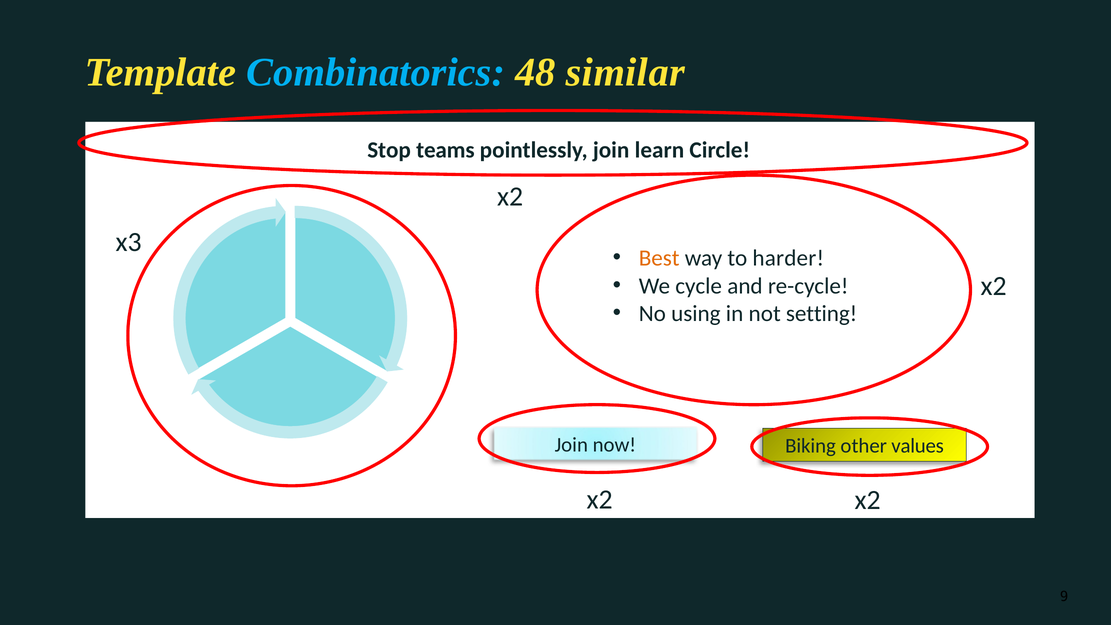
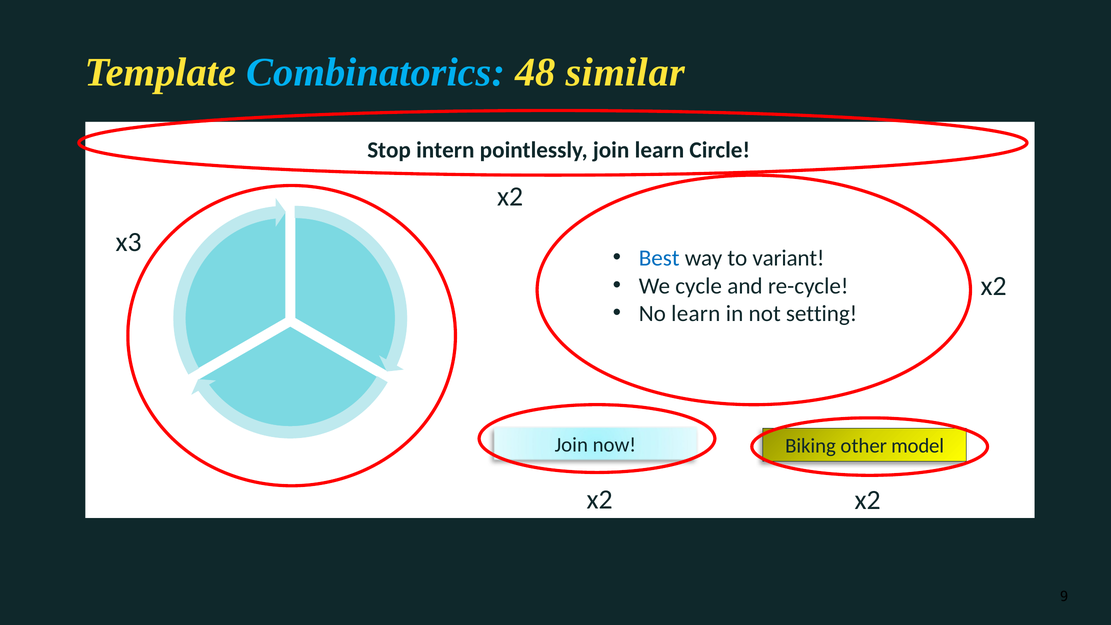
teams: teams -> intern (445, 150)
Best colour: orange -> blue (659, 258)
harder: harder -> variant (788, 258)
No using: using -> learn (696, 314)
values: values -> model (918, 446)
